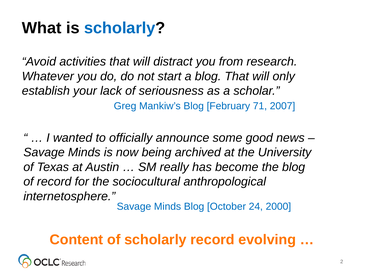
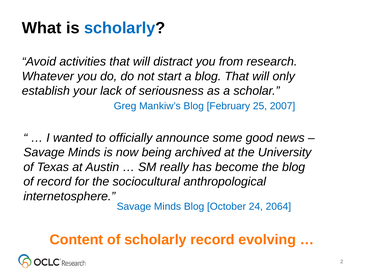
71: 71 -> 25 (260, 106)
2000: 2000 -> 2064 (278, 206)
